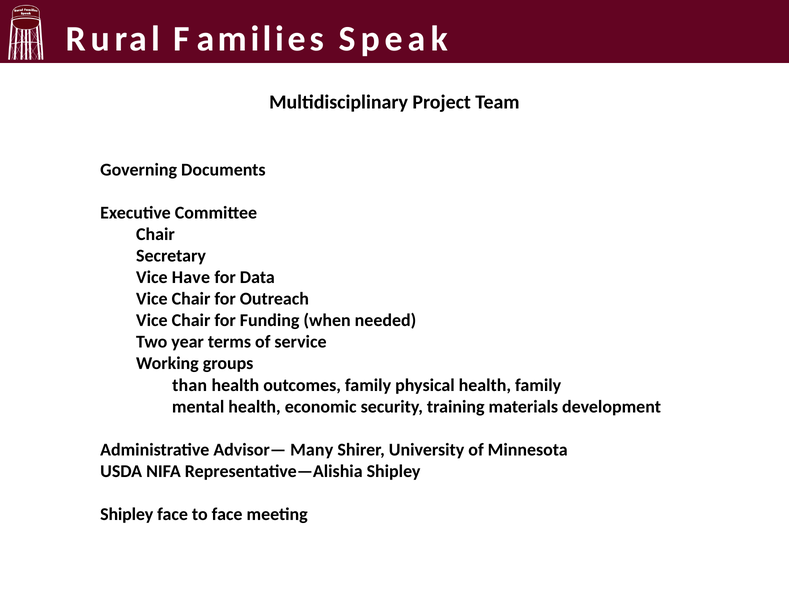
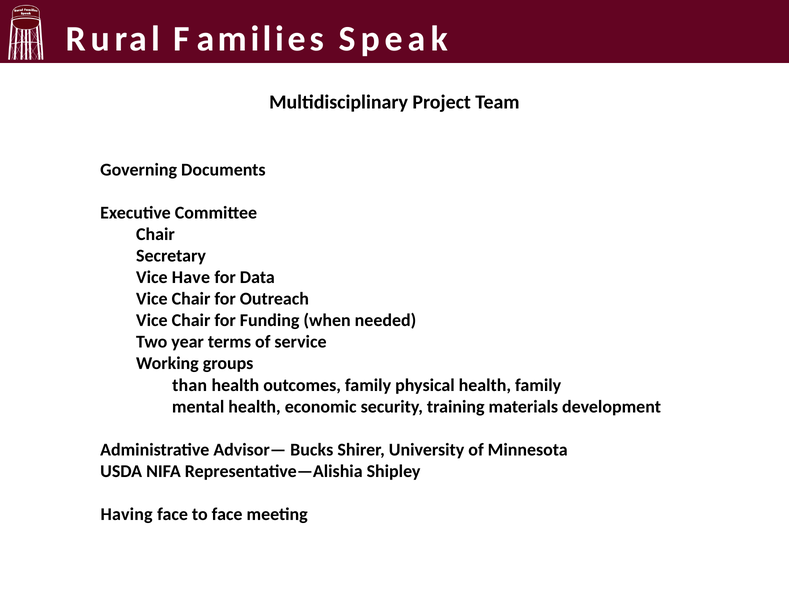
Many: Many -> Bucks (312, 450)
Shipley: Shipley -> Having (127, 514)
